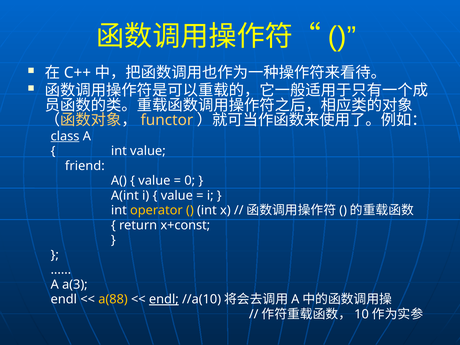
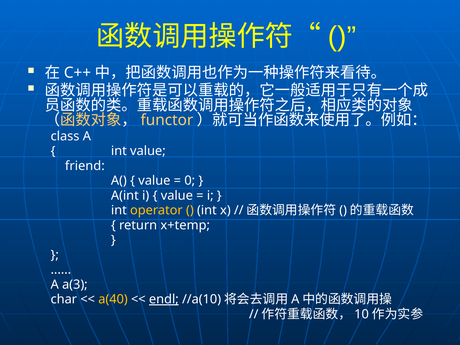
class underline: present -> none (65, 136)
x+const: x+const -> x+temp (185, 225)
endl: endl -> char (64, 299)
a(88: a(88 -> a(40 (113, 299)
